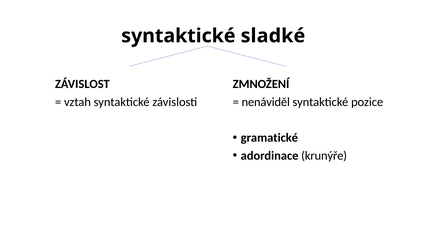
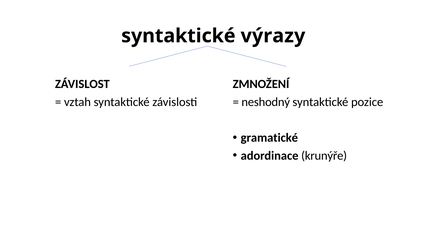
sladké: sladké -> výrazy (273, 36)
nenáviděl: nenáviděl -> neshodný (266, 102)
